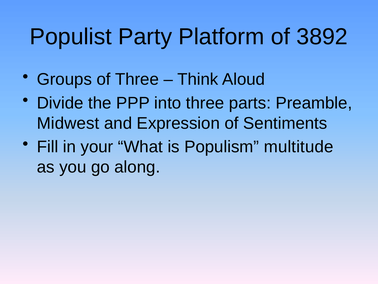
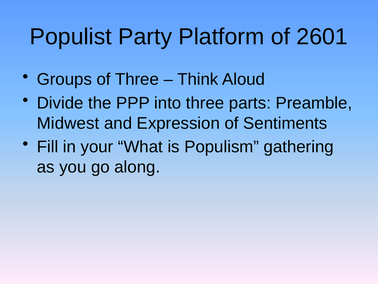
3892: 3892 -> 2601 (322, 37)
multitude: multitude -> gathering (299, 147)
